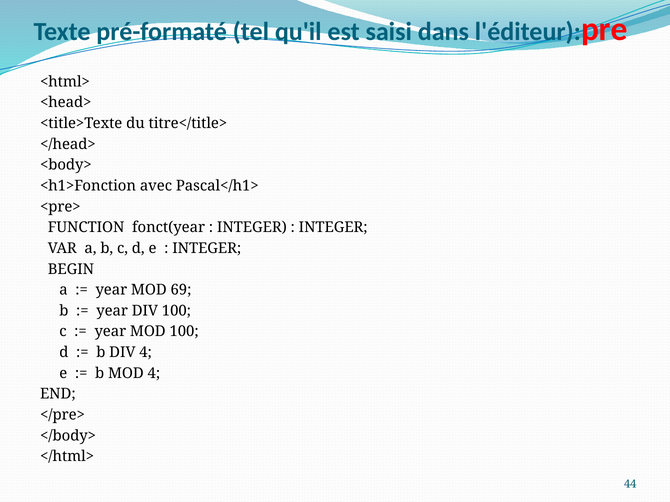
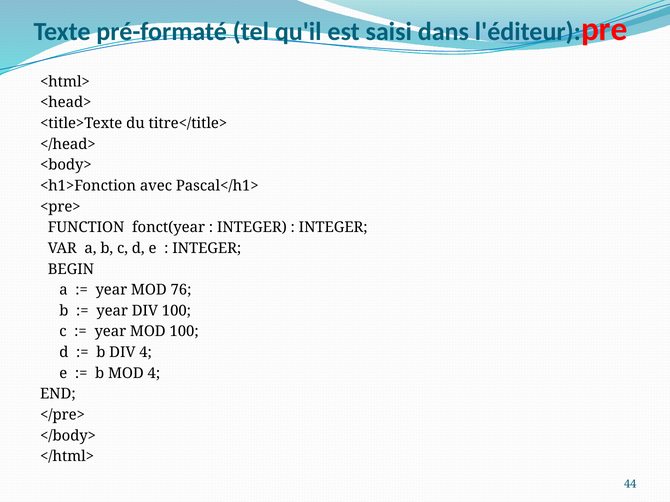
69: 69 -> 76 (181, 290)
